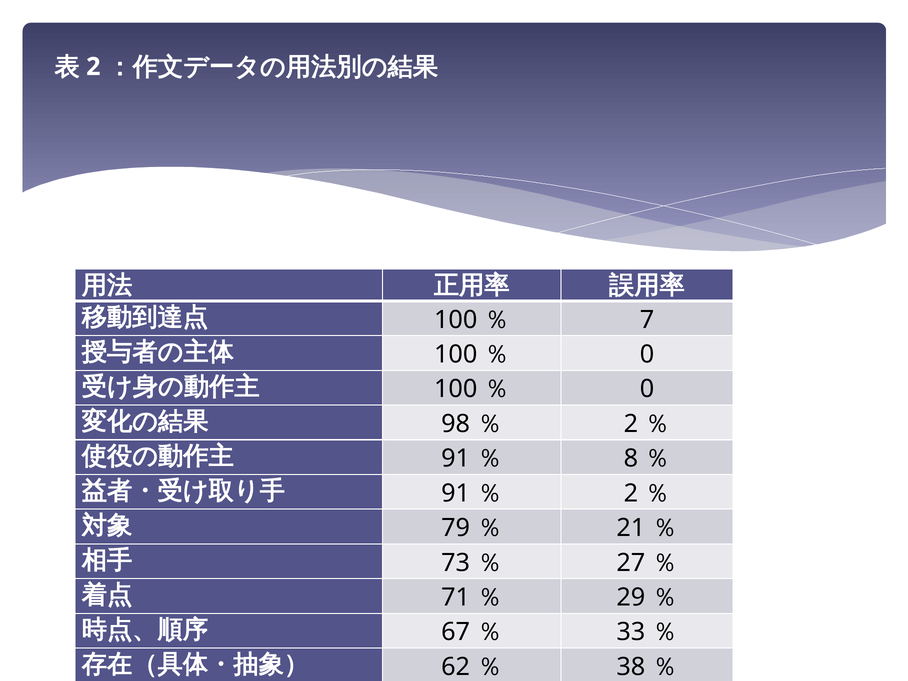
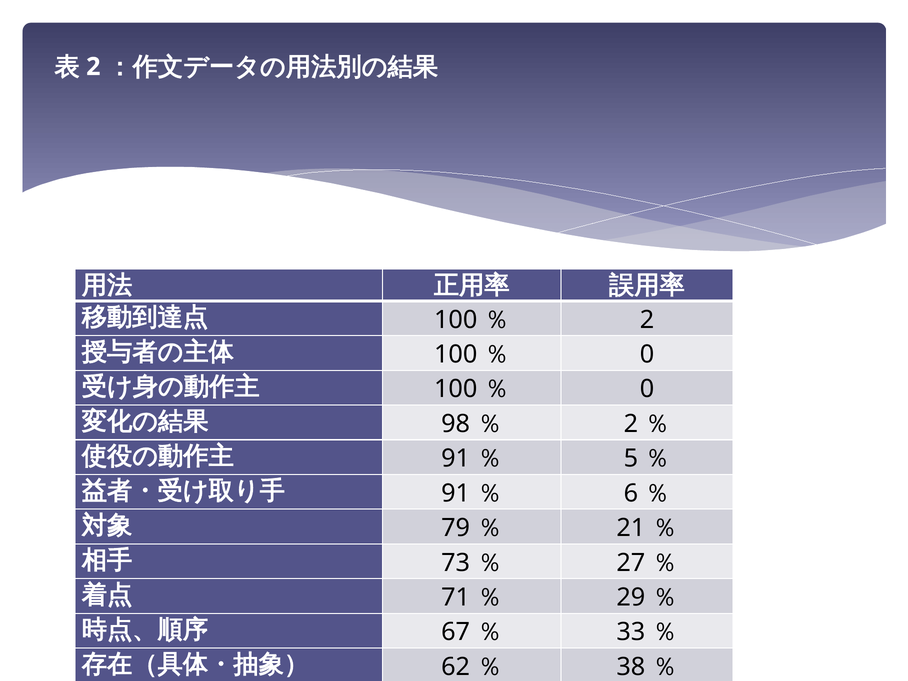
7: 7 -> 2 (647, 320)
8: 8 -> 5 (631, 459)
2: 2 -> 6 (631, 493)
